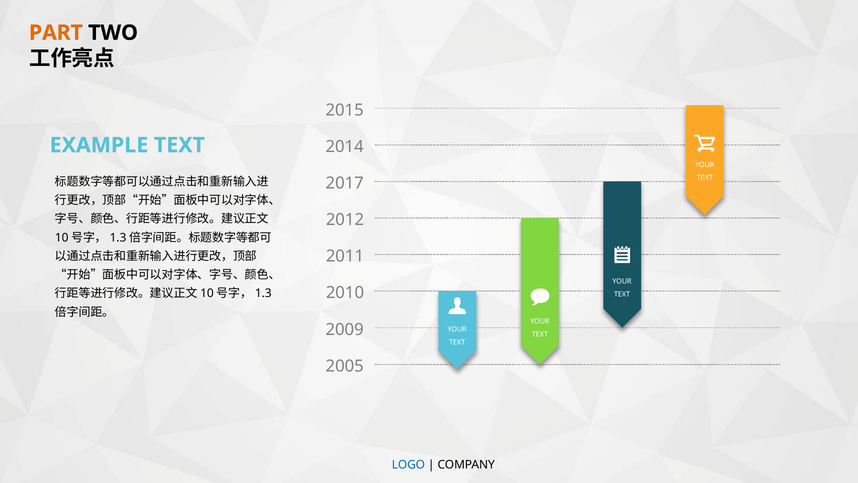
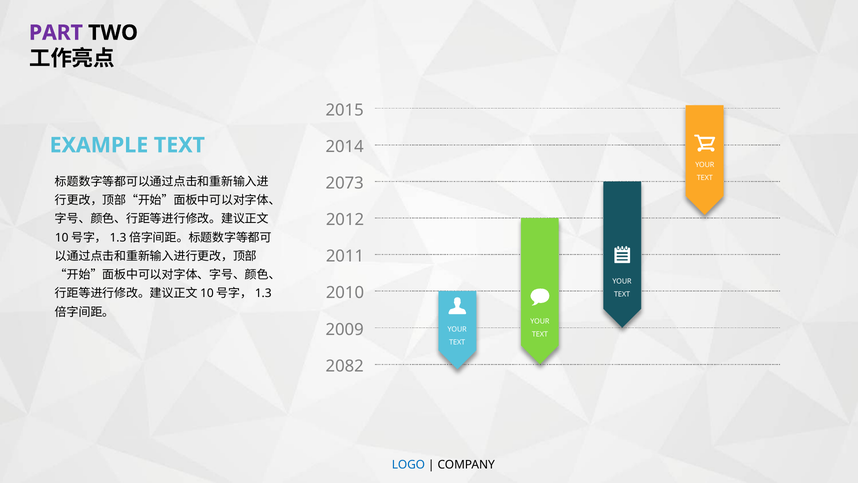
PART colour: orange -> purple (56, 33)
2017: 2017 -> 2073 (345, 183)
2005: 2005 -> 2082 (345, 366)
